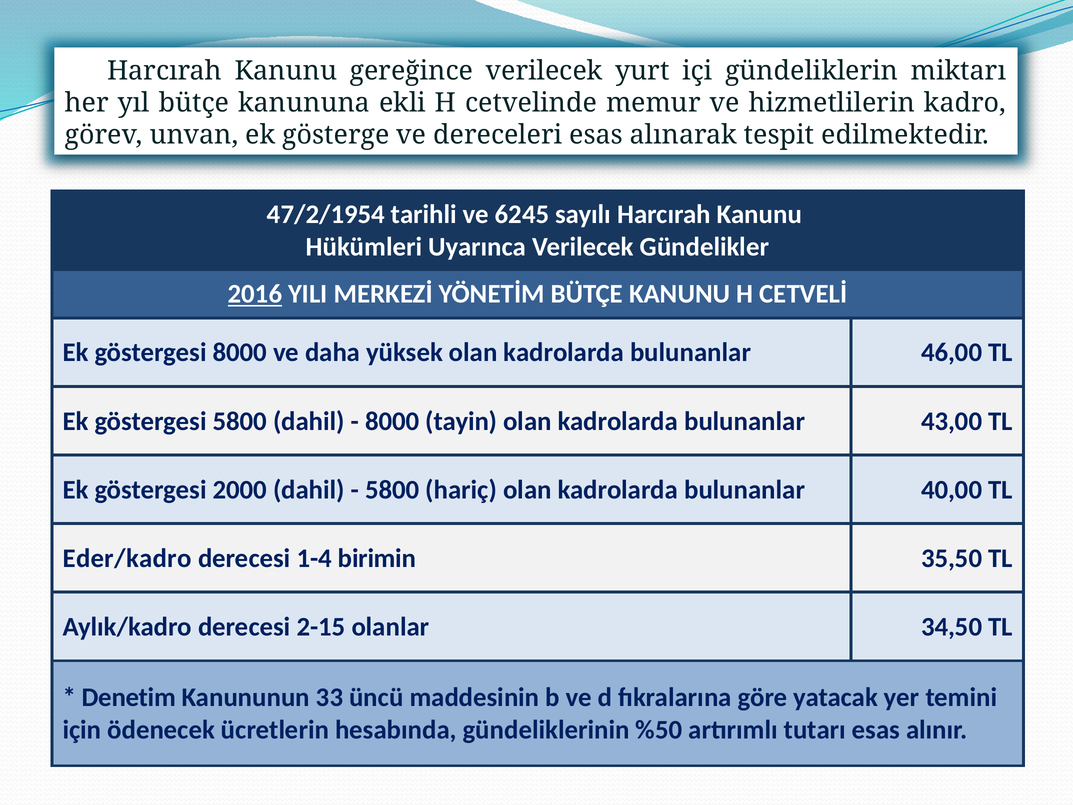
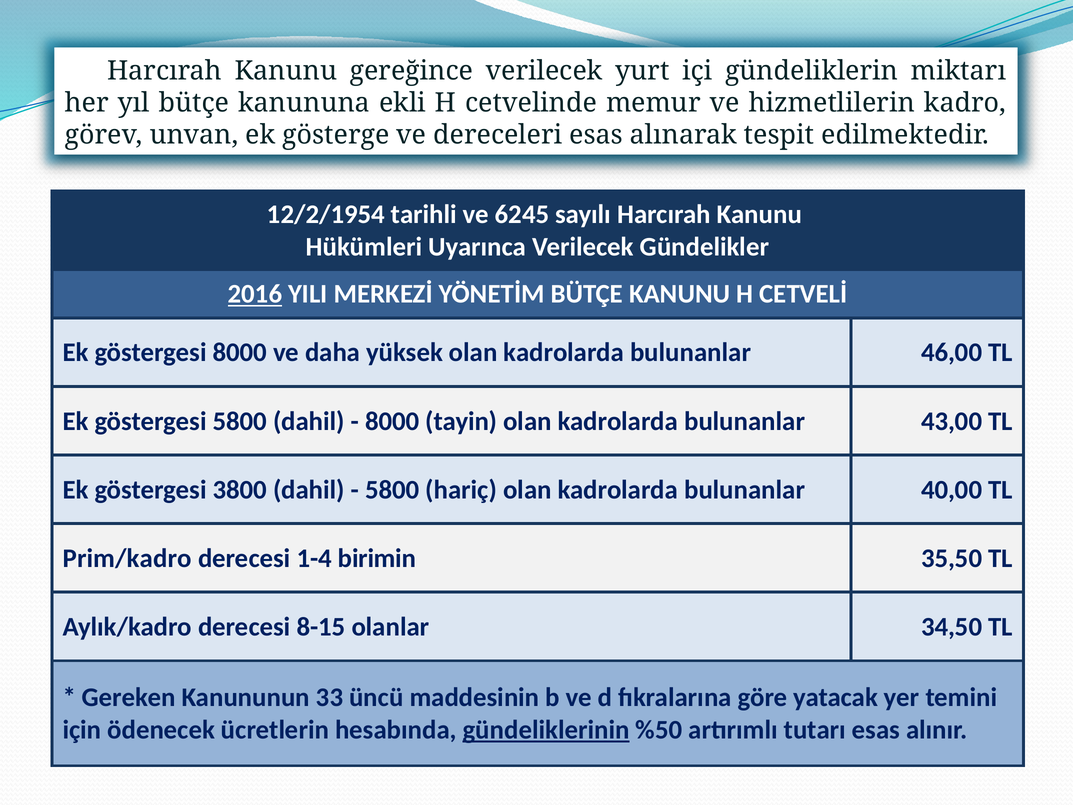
47/2/1954: 47/2/1954 -> 12/2/1954 (326, 214)
2000: 2000 -> 3800 (240, 490)
Eder/kadro: Eder/kadro -> Prim/kadro (127, 558)
2-15: 2-15 -> 8-15 (321, 627)
Denetim: Denetim -> Gereken (129, 697)
gündeliklerinin underline: none -> present (546, 730)
